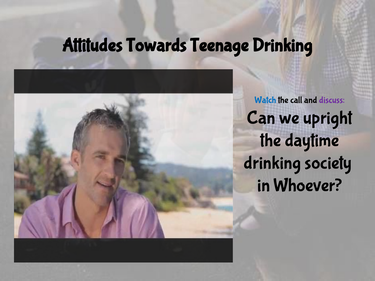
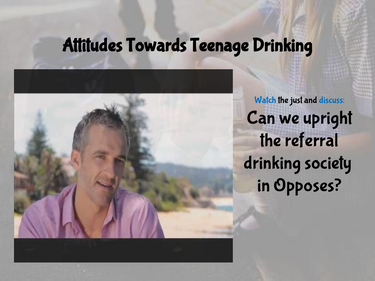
call: call -> just (296, 100)
discuss colour: purple -> blue (332, 100)
daytime: daytime -> referral (312, 140)
Whoever: Whoever -> Opposes (308, 185)
